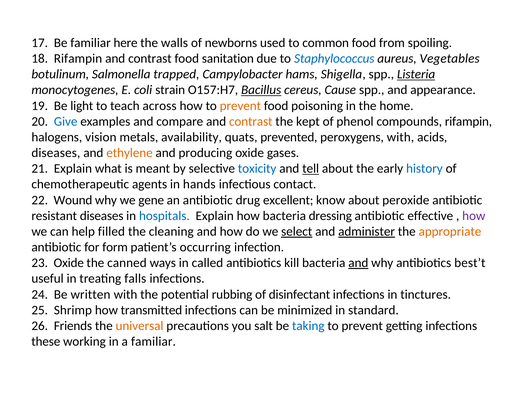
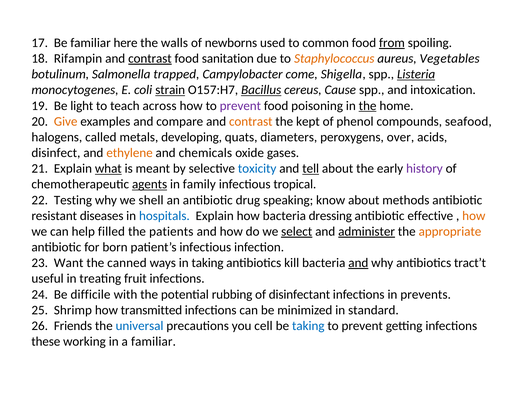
from underline: none -> present (392, 43)
contrast underline: none -> present (150, 59)
Staphylococcus colour: blue -> orange (334, 59)
hams: hams -> come (302, 74)
strain underline: none -> present (170, 90)
appearance: appearance -> intoxication (443, 90)
prevent colour: orange -> purple (240, 106)
the underline: none -> present (368, 106)
Give colour: blue -> orange (66, 121)
compounds rifampin: rifampin -> seafood (468, 121)
vision: vision -> called (101, 137)
availability: availability -> developing (192, 137)
prevented: prevented -> diameters (289, 137)
peroxygens with: with -> over (401, 137)
diseases: diseases -> disinfect (56, 153)
producing: producing -> chemicals (205, 153)
what underline: none -> present (108, 169)
history colour: blue -> purple (424, 169)
agents underline: none -> present (150, 184)
hands: hands -> family (199, 184)
contact: contact -> tropical (295, 184)
Wound: Wound -> Testing (73, 200)
gene: gene -> shell (151, 200)
excellent: excellent -> speaking (288, 200)
peroxide: peroxide -> methods (406, 200)
how colour: purple -> orange (474, 216)
cleaning: cleaning -> patients (171, 231)
form: form -> born (115, 247)
patient’s occurring: occurring -> infectious (205, 247)
23 Oxide: Oxide -> Want (69, 263)
in called: called -> taking (208, 263)
best’t: best’t -> tract’t (470, 263)
falls: falls -> fruit (135, 279)
written: written -> difficile (91, 294)
tinctures: tinctures -> prevents (426, 294)
universal colour: orange -> blue (140, 326)
salt: salt -> cell (263, 326)
